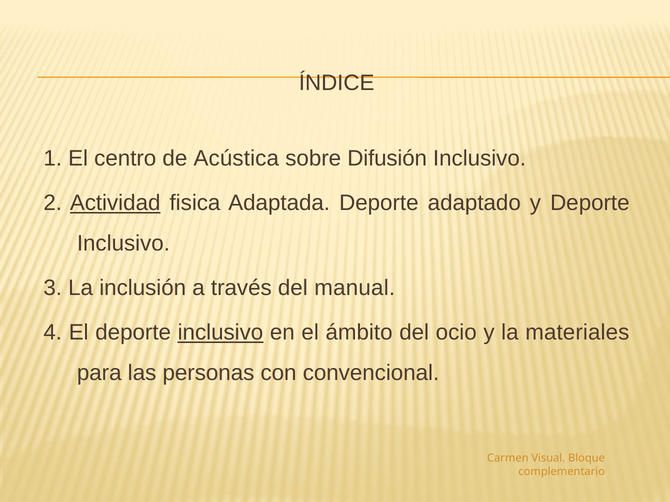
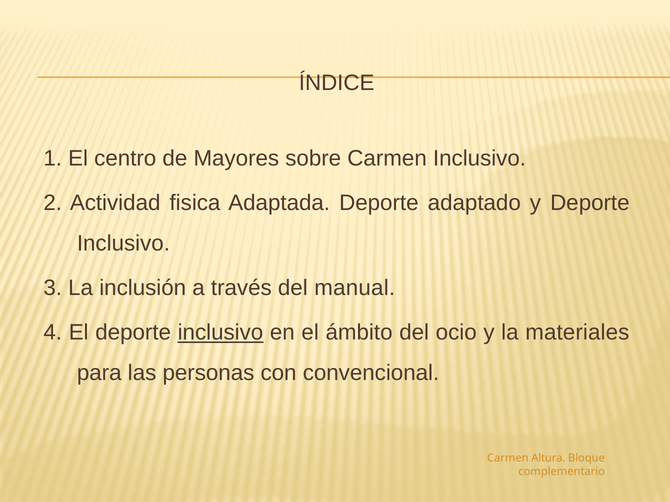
Acústica: Acústica -> Mayores (236, 159)
sobre Difusión: Difusión -> Carmen (387, 159)
Actividad underline: present -> none (115, 203)
Visual: Visual -> Altura (548, 459)
